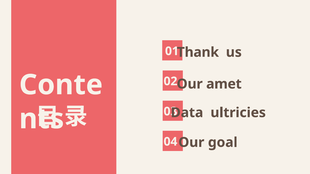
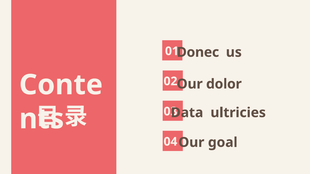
Thank: Thank -> Donec (198, 52)
amet: amet -> dolor (224, 84)
